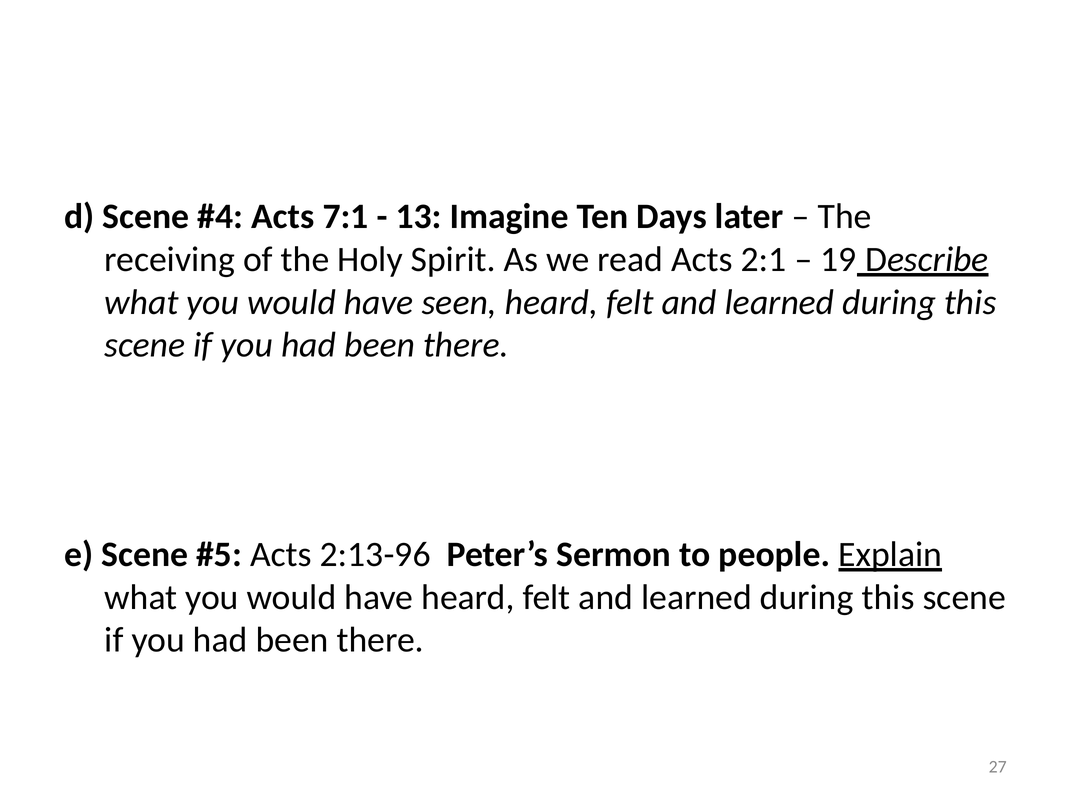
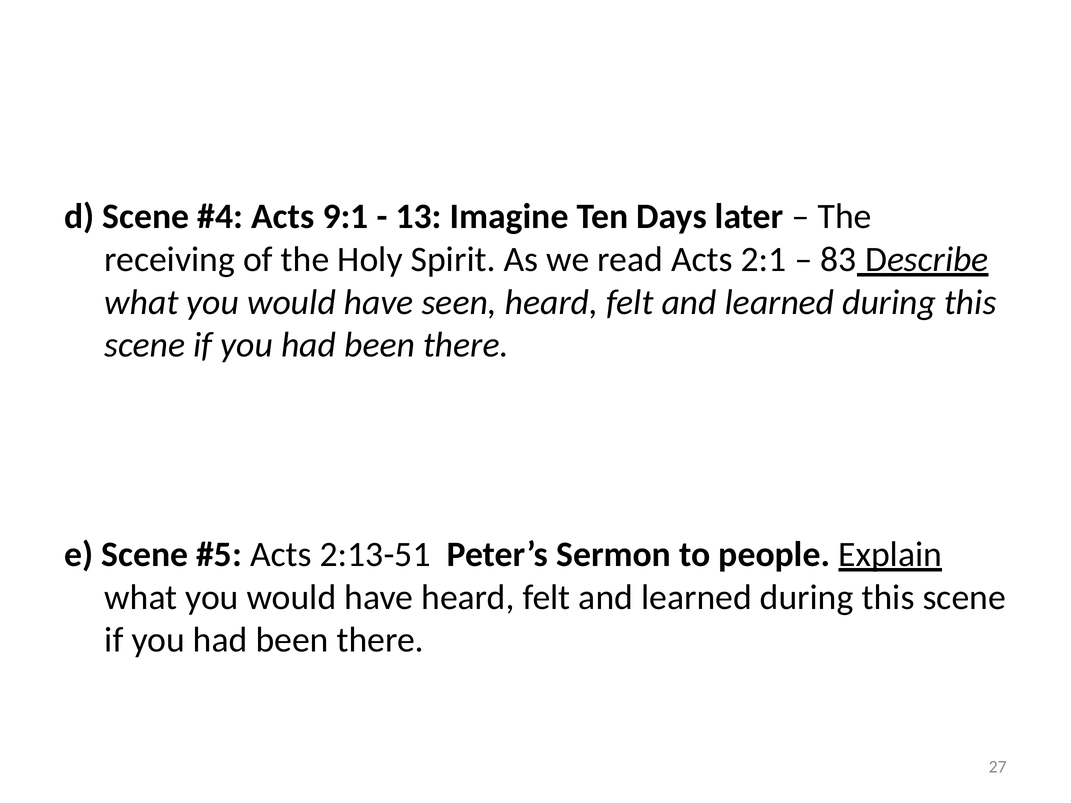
7:1: 7:1 -> 9:1 (346, 217)
19: 19 -> 83 (838, 260)
2:13-96: 2:13-96 -> 2:13-51 (375, 555)
